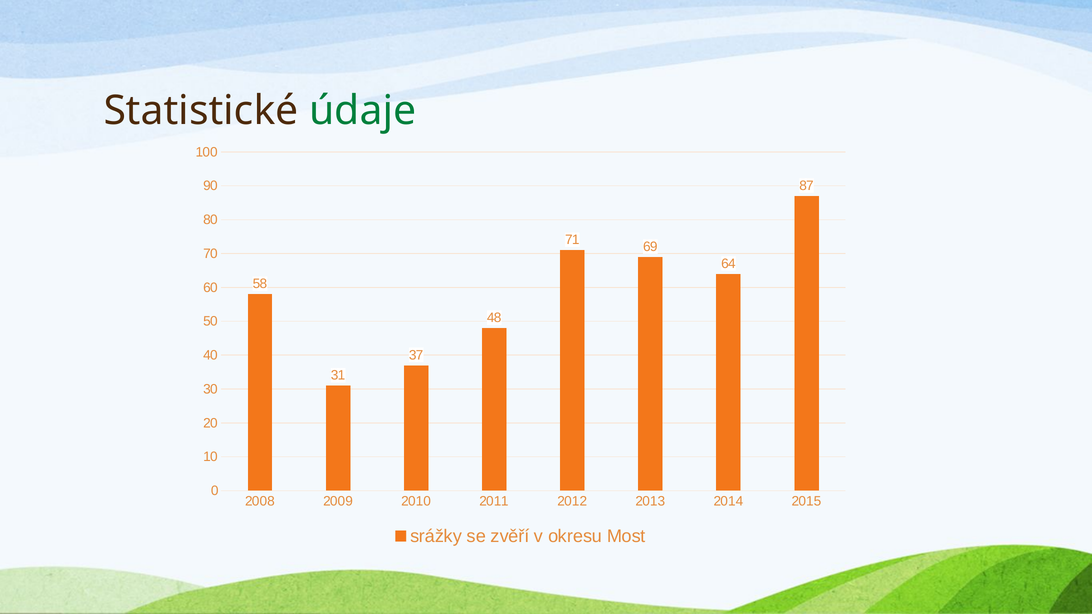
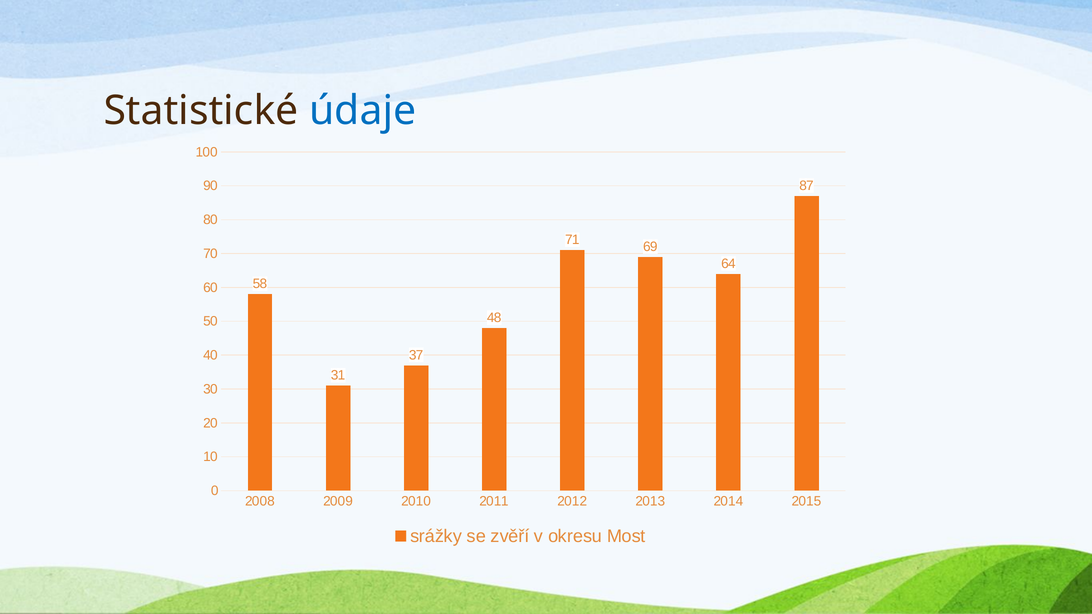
údaje colour: green -> blue (363, 111)
